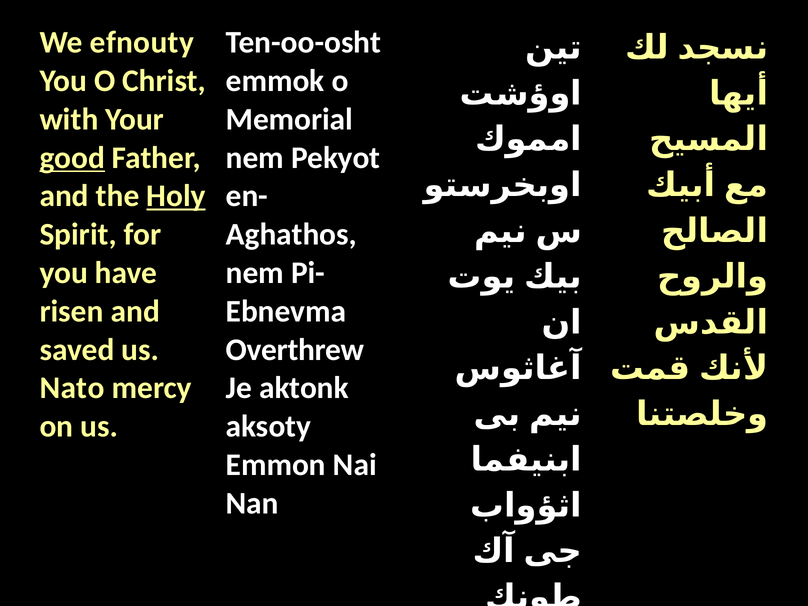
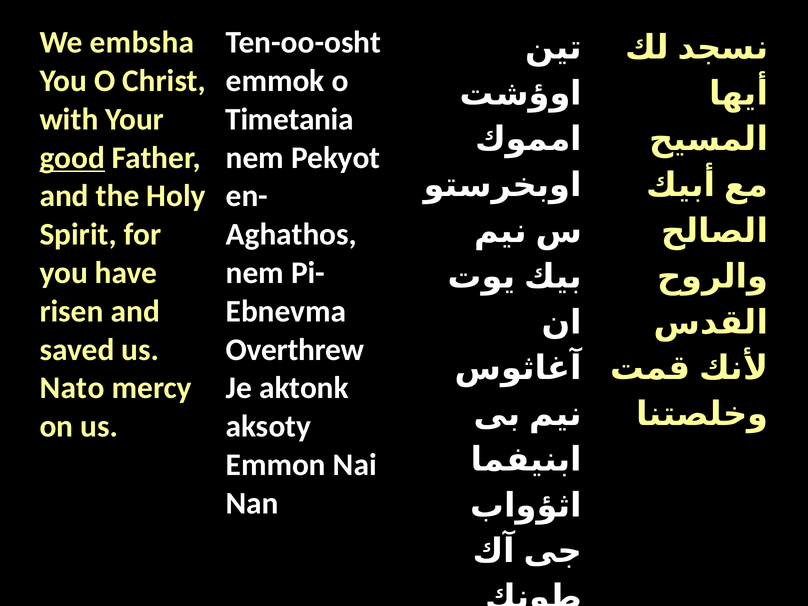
efnouty: efnouty -> embsha (142, 42)
Memorial: Memorial -> Timetania (290, 119)
Holy underline: present -> none (176, 196)
